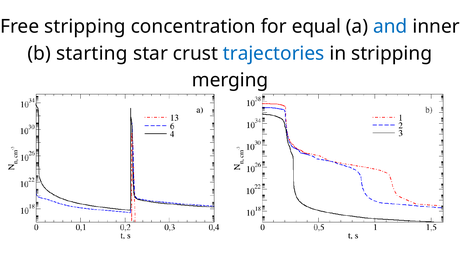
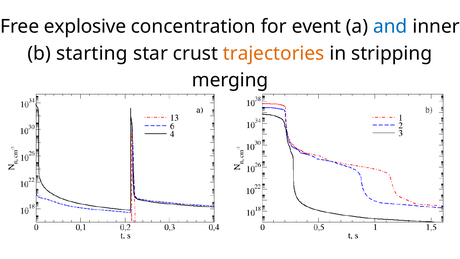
Free stripping: stripping -> explosive (85, 27)
equal: equal -> event (316, 27)
trajectories colour: blue -> orange (274, 53)
